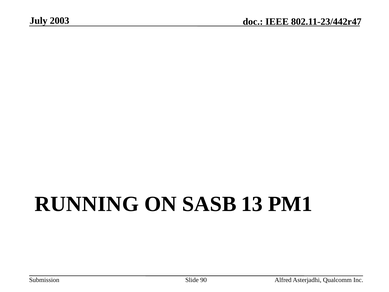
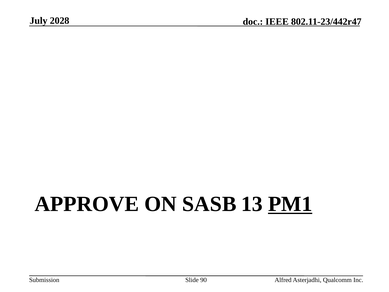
2003: 2003 -> 2028 (60, 21)
RUNNING: RUNNING -> APPROVE (87, 204)
PM1 underline: none -> present (290, 204)
